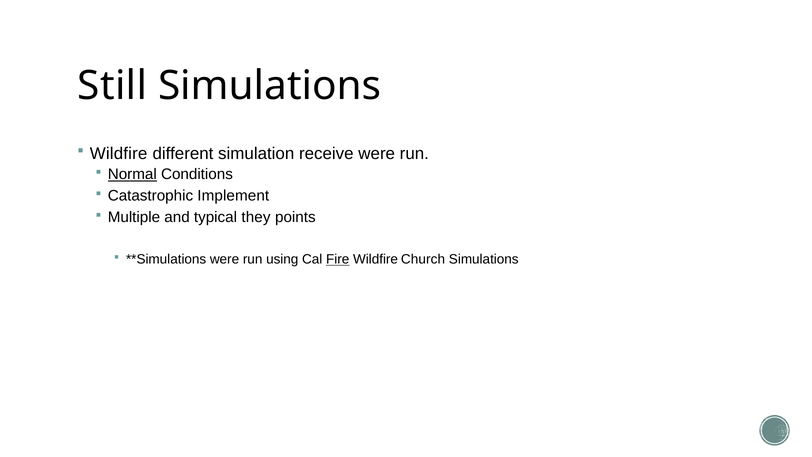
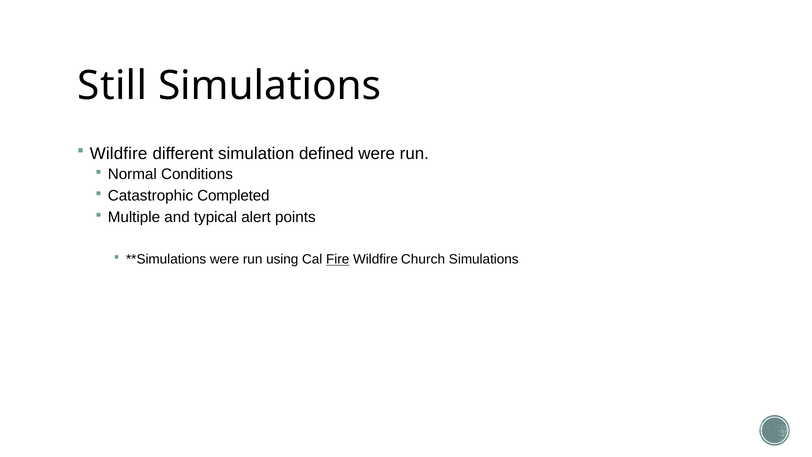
receive: receive -> defined (326, 153)
Normal underline: present -> none (132, 174)
Implement: Implement -> Completed (233, 196)
they: they -> alert (256, 217)
